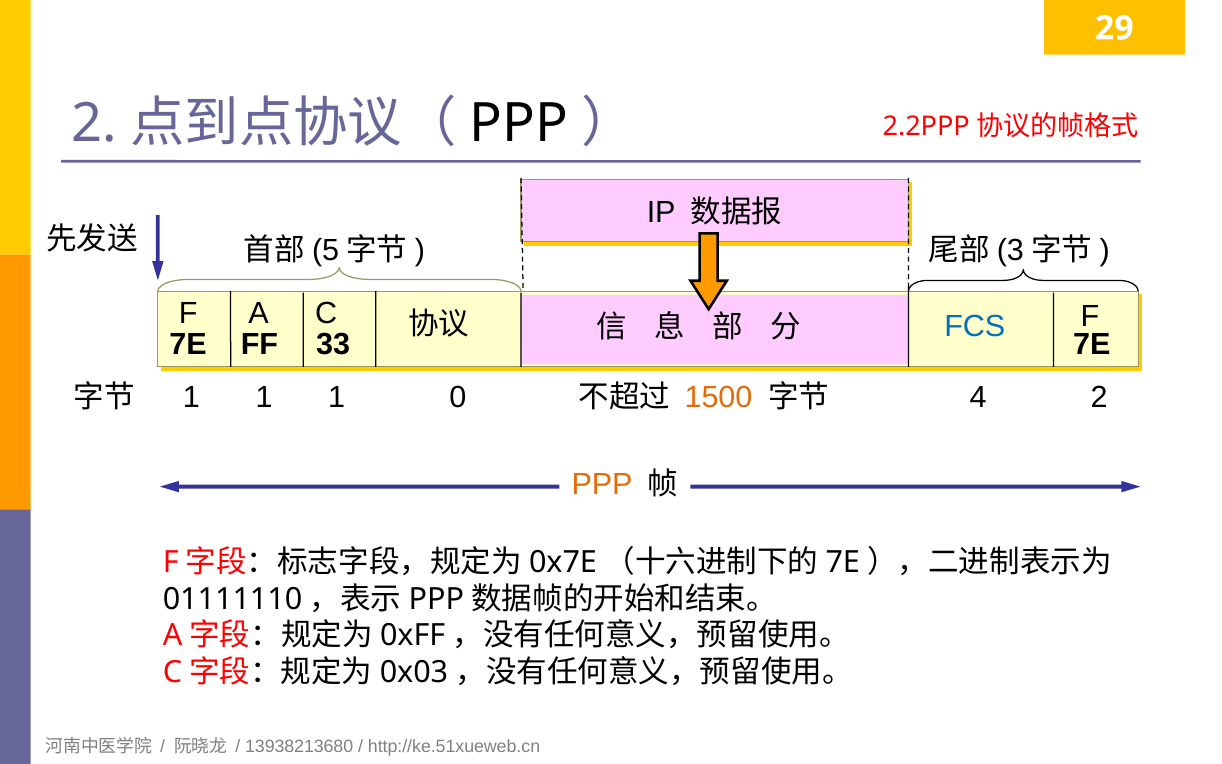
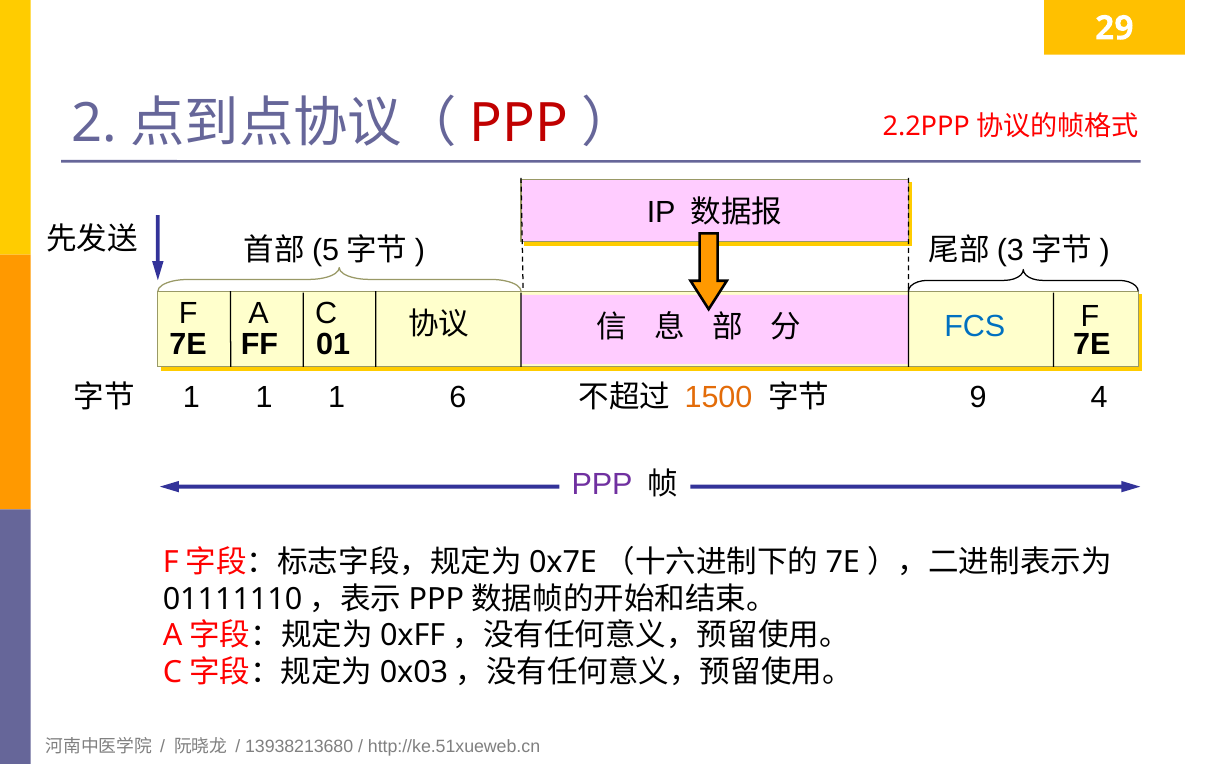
PPP colour: black -> red (519, 124)
33: 33 -> 01 (333, 345)
0: 0 -> 6 (458, 398)
1 2: 2 -> 4 (1099, 398)
4: 4 -> 9 (978, 398)
PPP colour: orange -> purple (602, 484)
